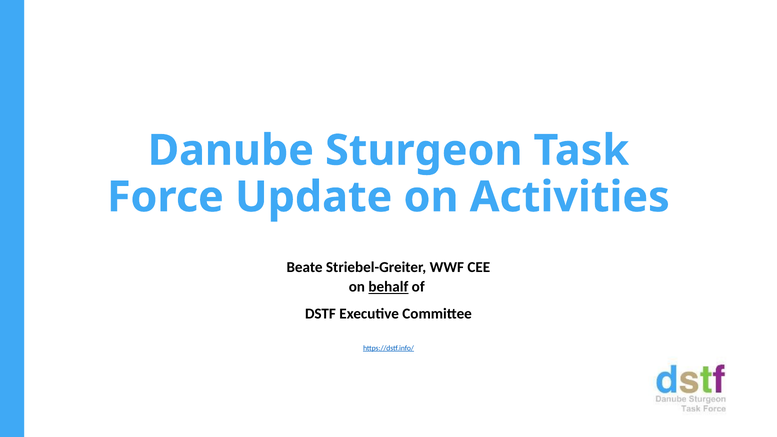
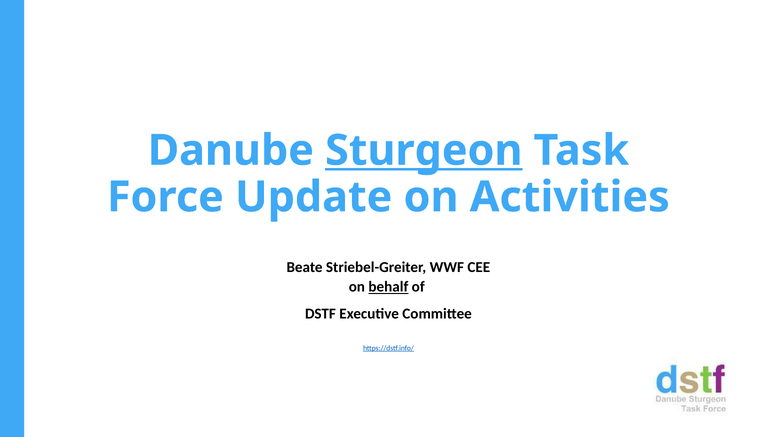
Sturgeon underline: none -> present (424, 151)
